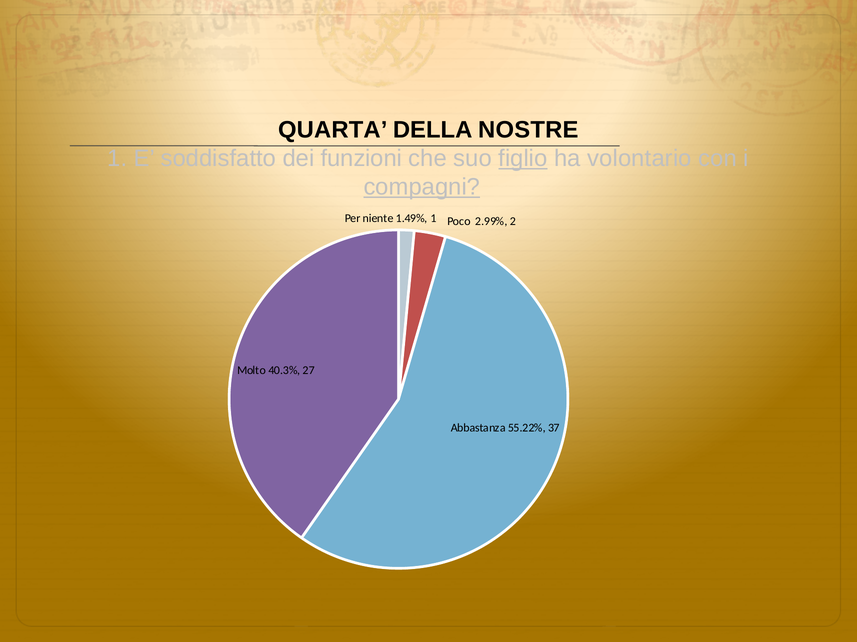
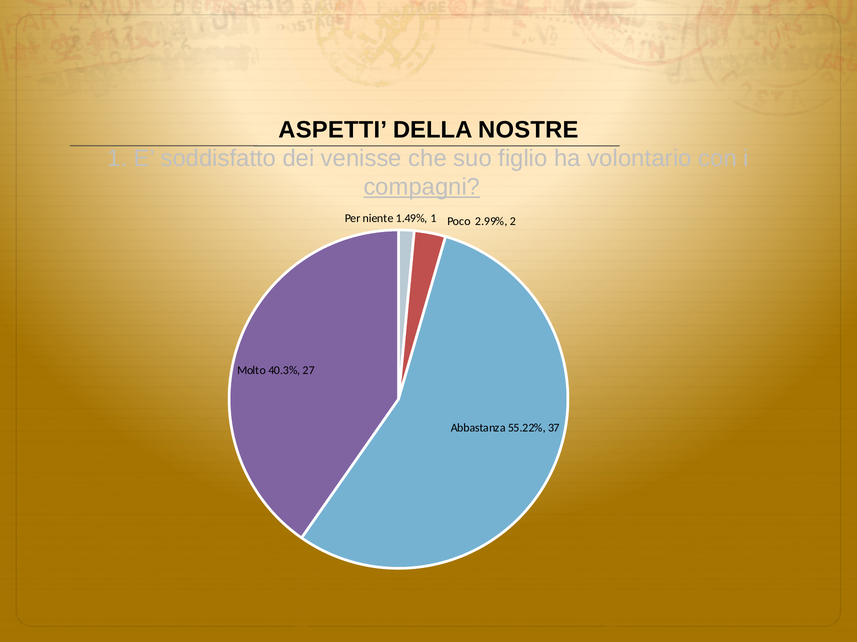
QUARTA: QUARTA -> ASPETTI (333, 130)
funzioni: funzioni -> venisse (361, 159)
figlio underline: present -> none (523, 159)
